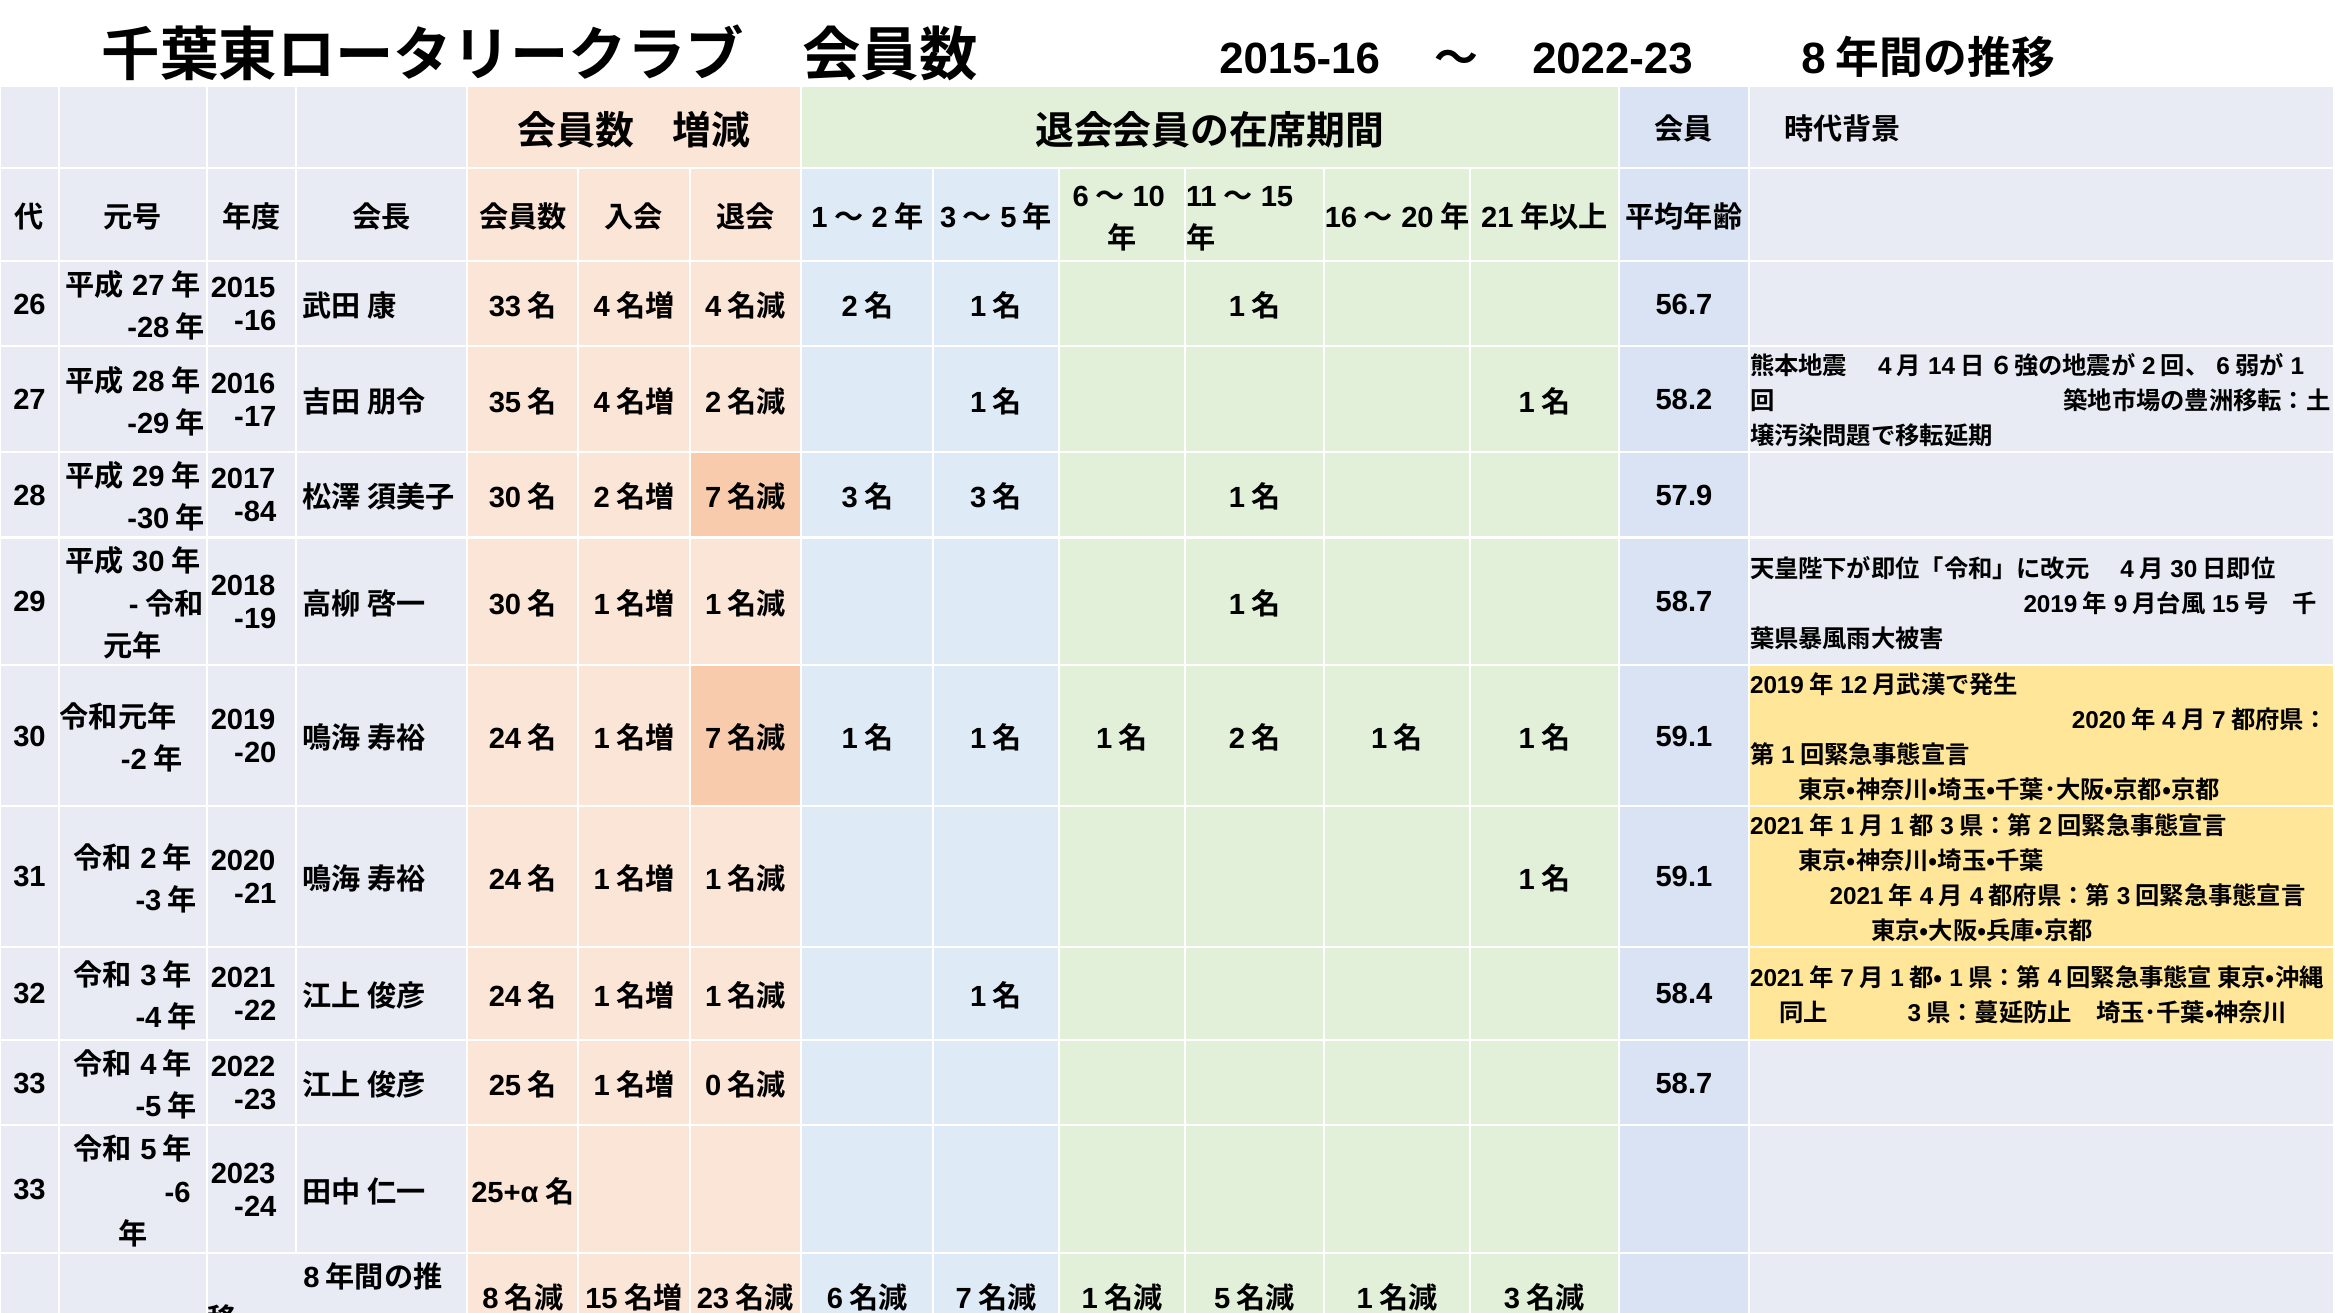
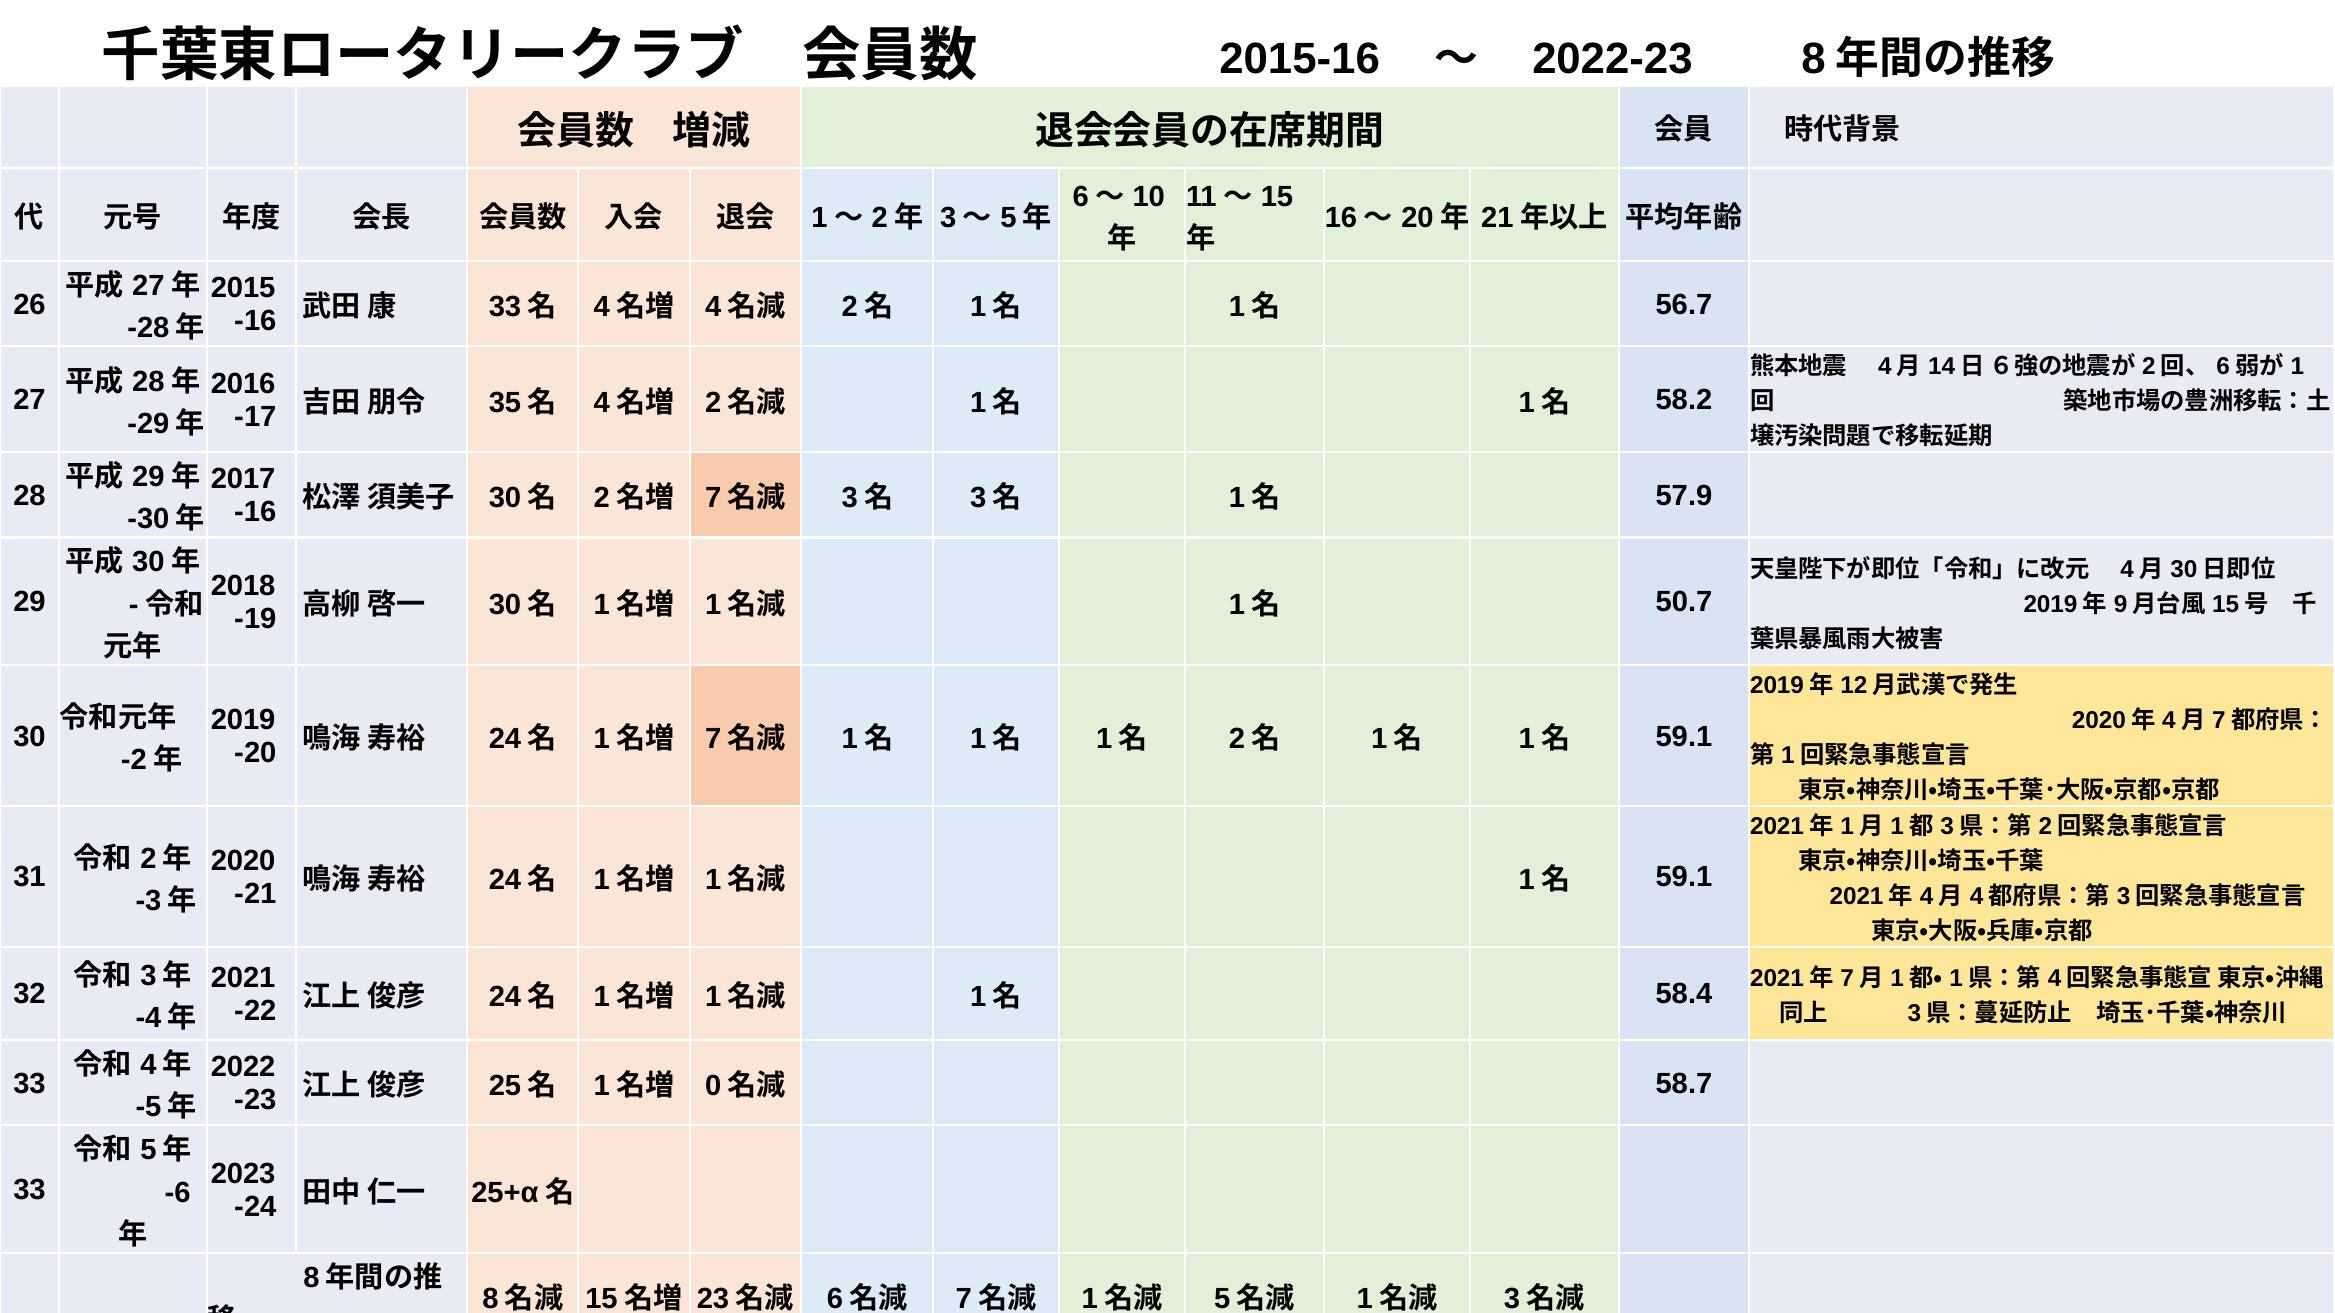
-84: -84 -> -16 (255, 512)
58.7: 58.7 -> 50.7 (1684, 602)
